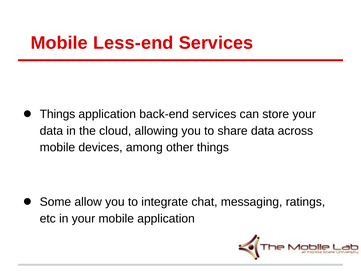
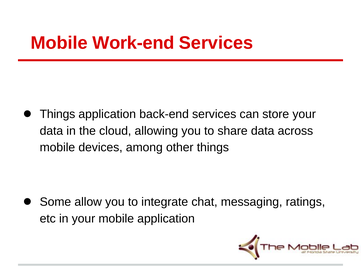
Less-end: Less-end -> Work-end (133, 43)
